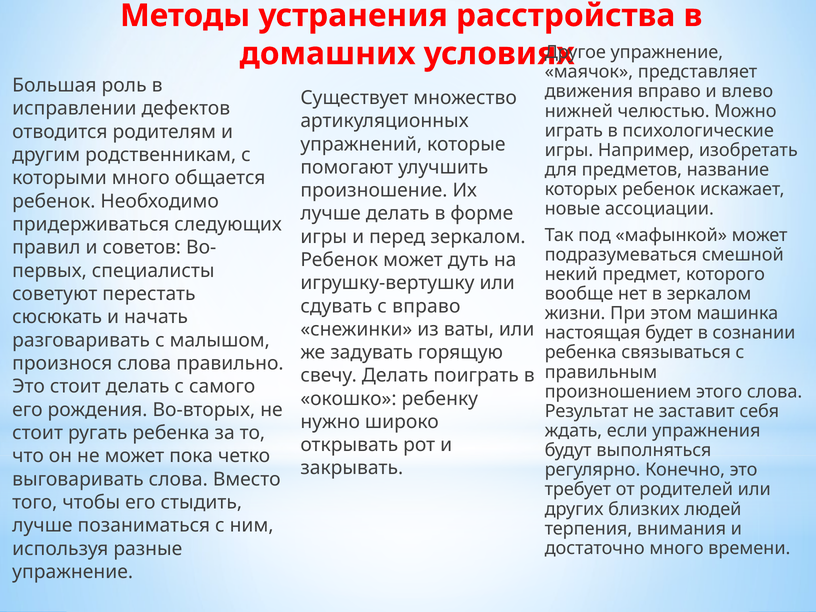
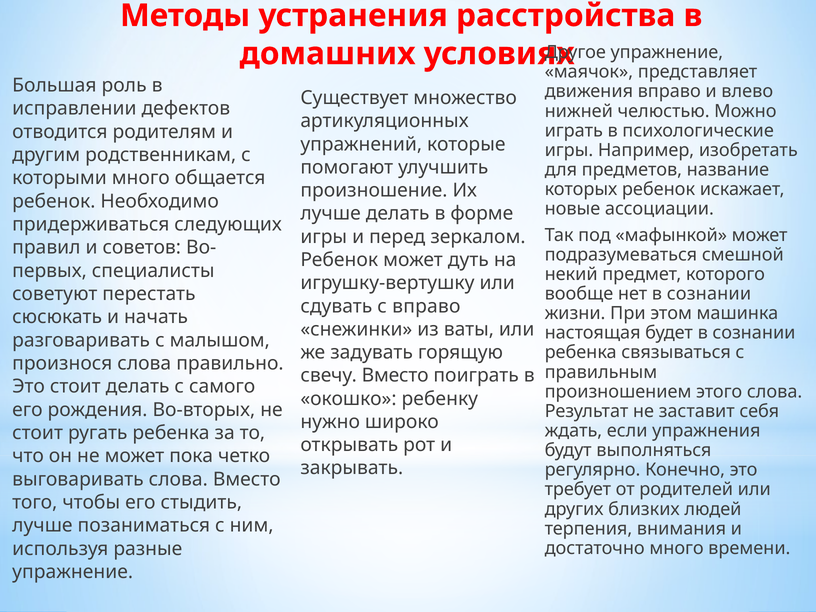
нет в зеркалом: зеркалом -> сознании (709, 294)
свечу Делать: Делать -> Вместо (395, 376)
